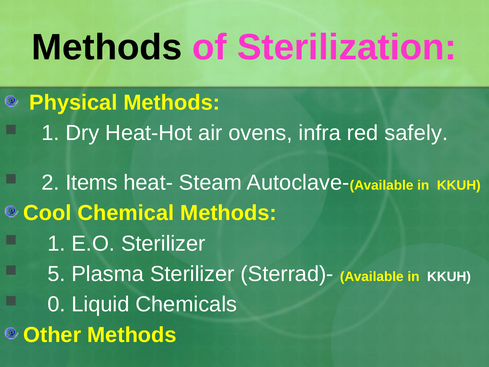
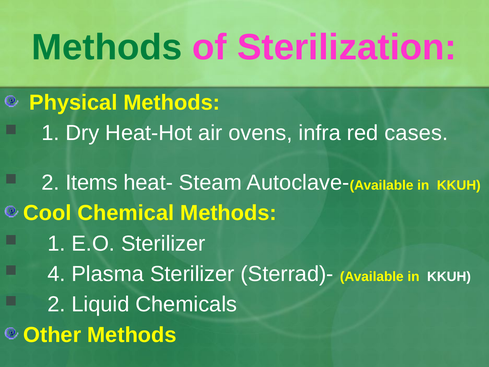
Methods colour: black -> green (107, 47)
safely: safely -> cases (416, 133)
5: 5 -> 4 (56, 274)
0: 0 -> 2 (56, 304)
